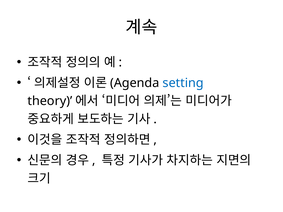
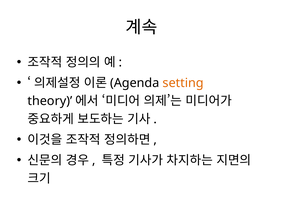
setting colour: blue -> orange (183, 83)
